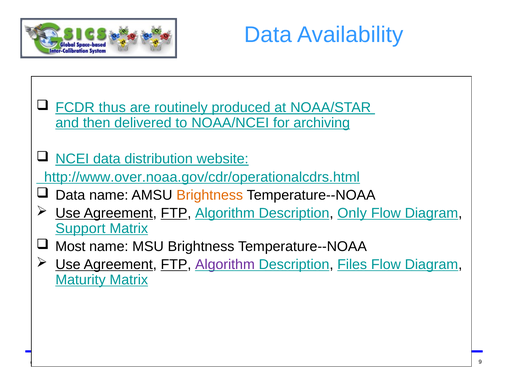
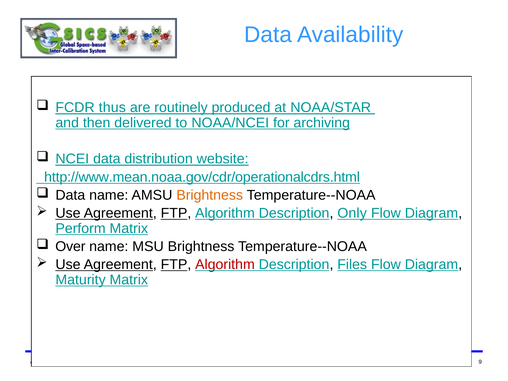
http://www.over.noaa.gov/cdr/operationalcdrs.html: http://www.over.noaa.gov/cdr/operationalcdrs.html -> http://www.mean.noaa.gov/cdr/operationalcdrs.html (202, 177)
Support: Support -> Perform (81, 228)
Most: Most -> Over (70, 246)
Algorithm colour: purple -> red (225, 265)
